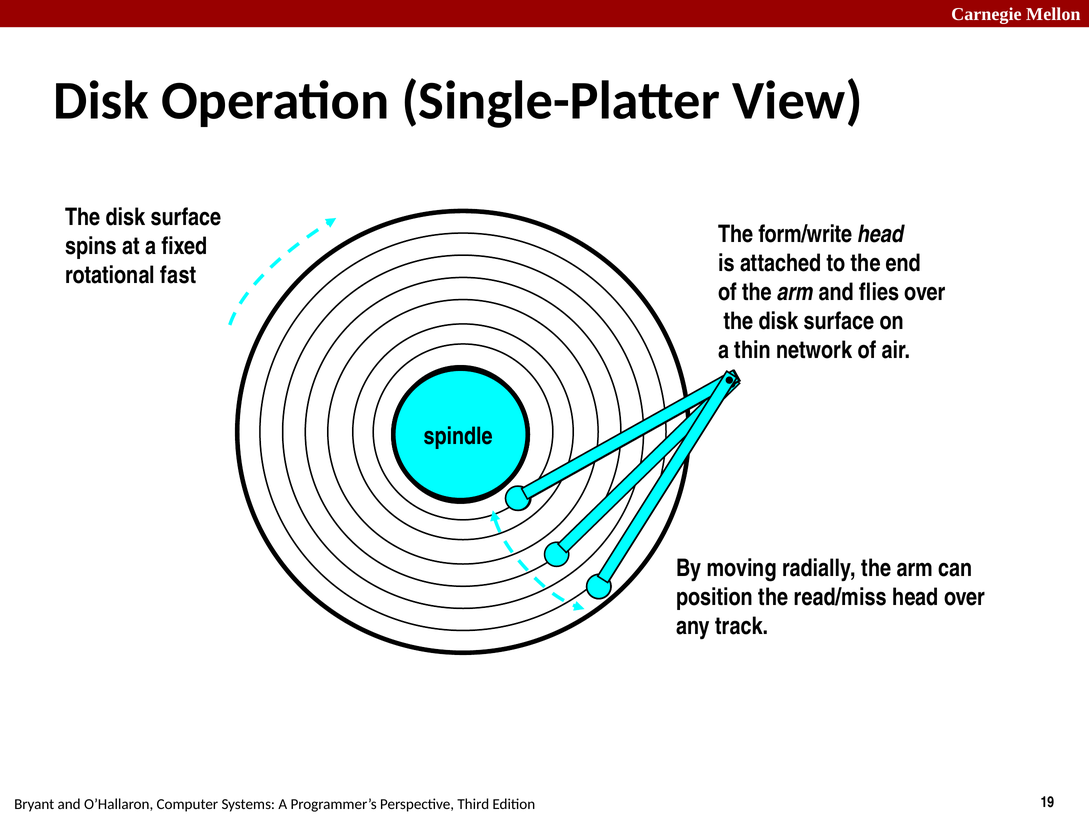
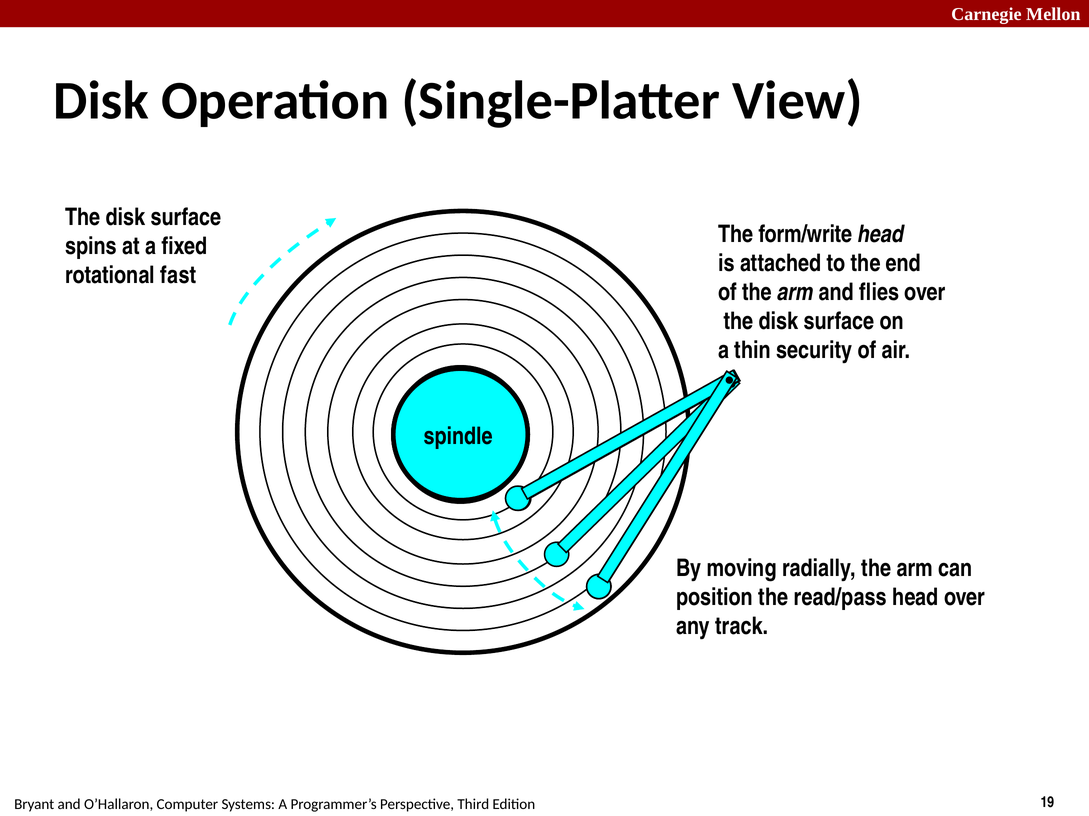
network: network -> security (814, 350)
read/miss: read/miss -> read/pass (840, 598)
